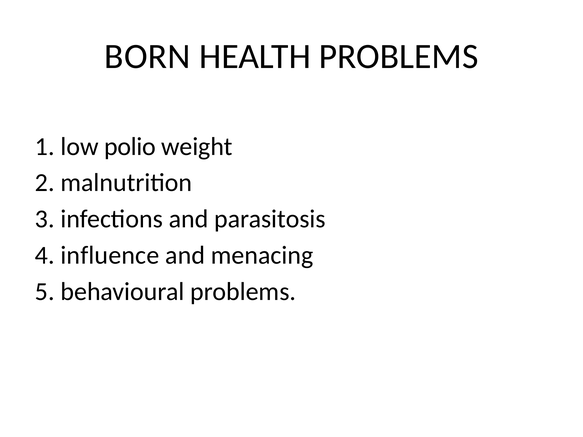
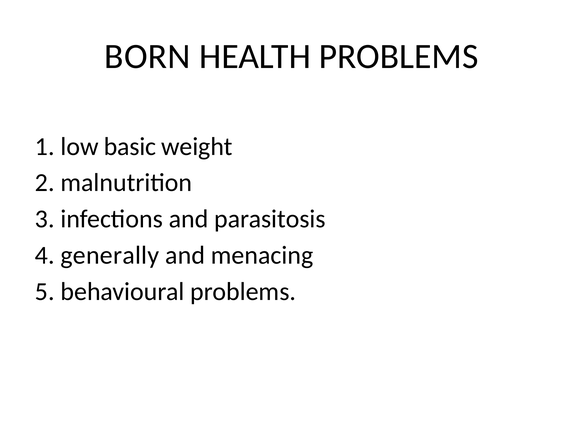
polio: polio -> basic (130, 147)
influence: influence -> generally (110, 255)
